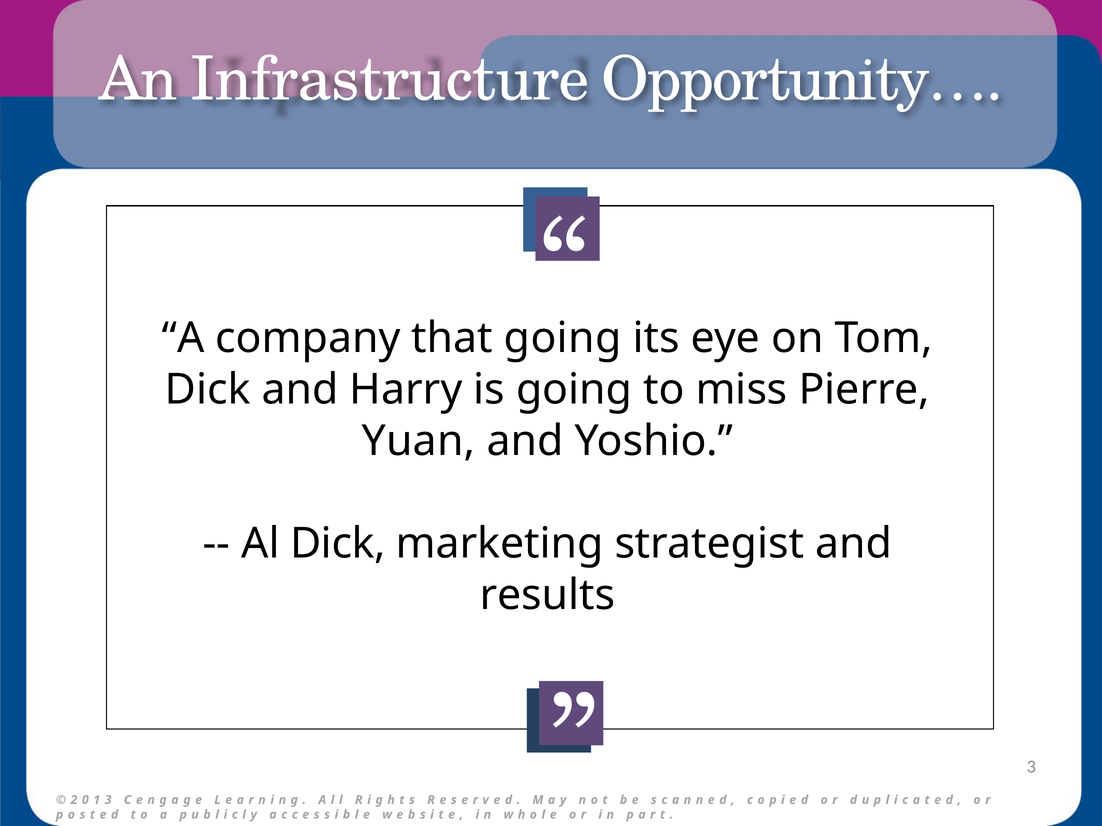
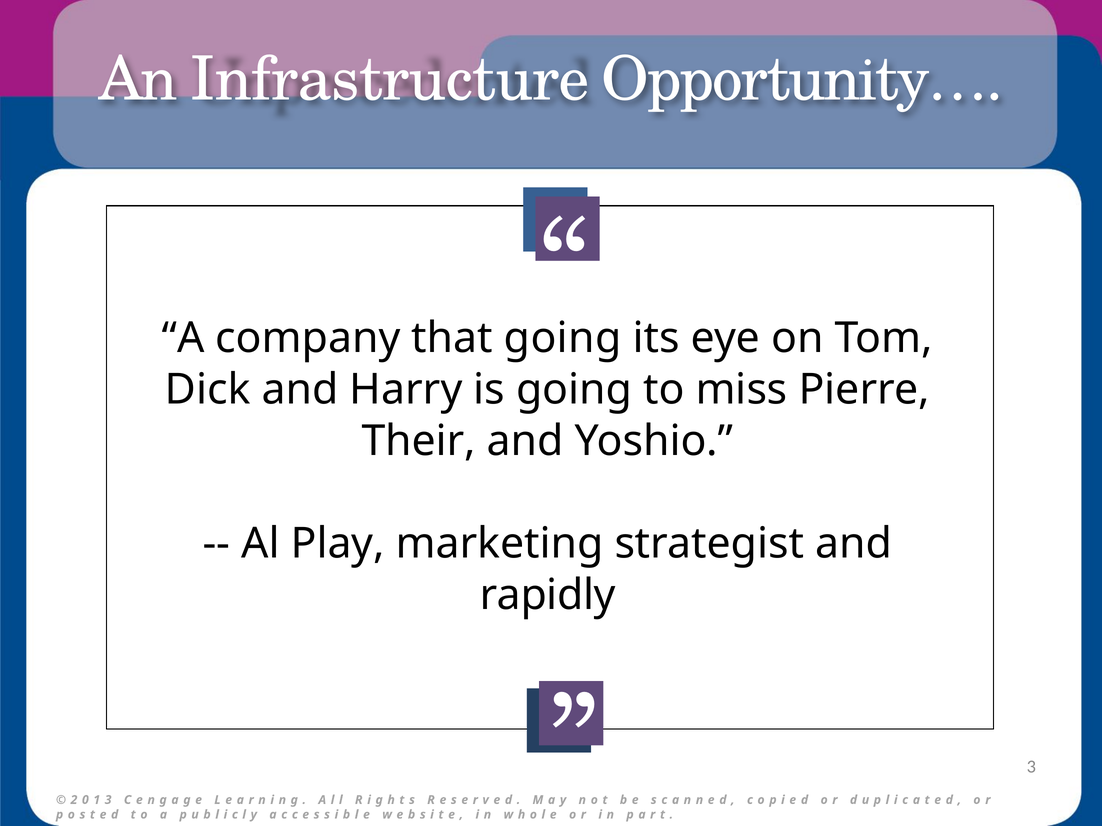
Yuan: Yuan -> Their (419, 441)
Al Dick: Dick -> Play (338, 544)
results: results -> rapidly (548, 596)
